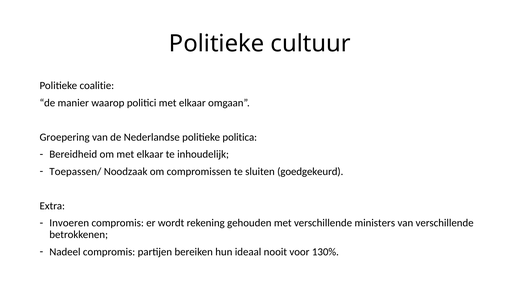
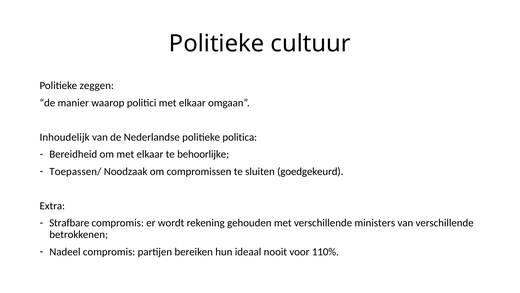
coalitie: coalitie -> zeggen (97, 86)
Groepering: Groepering -> Inhoudelijk (65, 137)
inhoudelijk: inhoudelijk -> behoorlijke (203, 154)
Invoeren: Invoeren -> Strafbare (69, 223)
130%: 130% -> 110% (325, 251)
